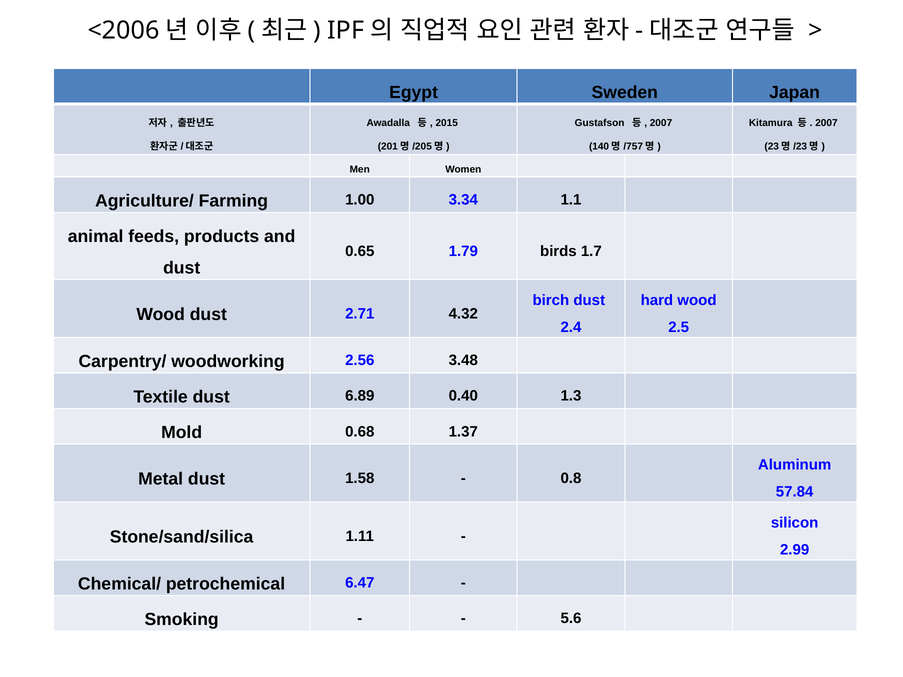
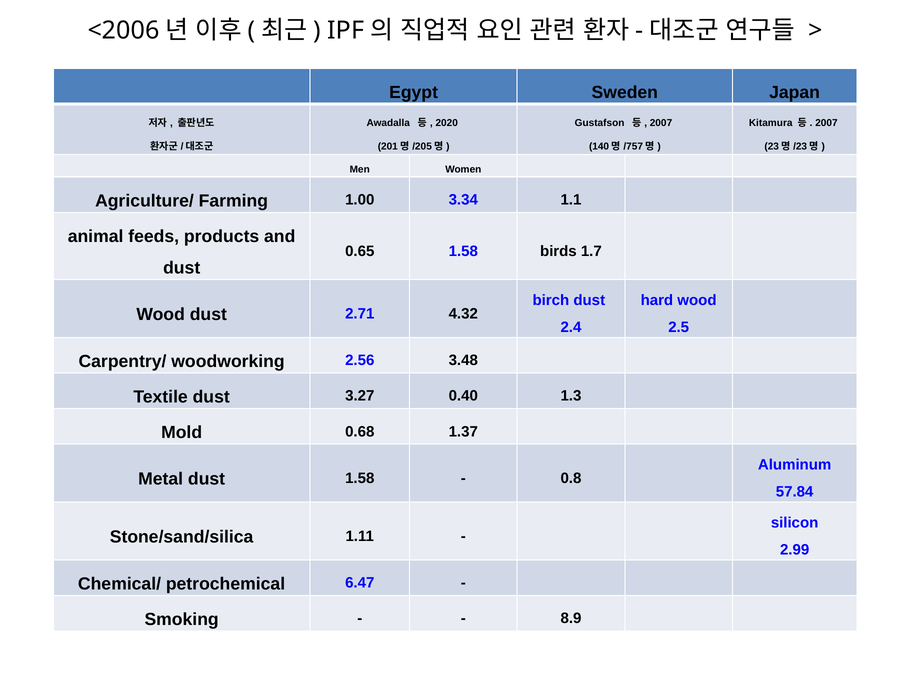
2015: 2015 -> 2020 (447, 123)
0.65 1.79: 1.79 -> 1.58 (463, 251)
6.89: 6.89 -> 3.27 (360, 396)
5.6: 5.6 -> 8.9 (571, 619)
